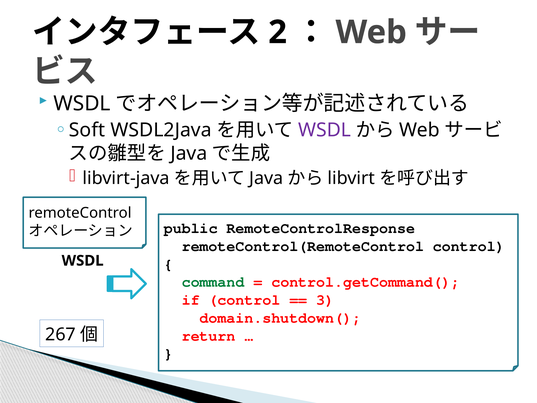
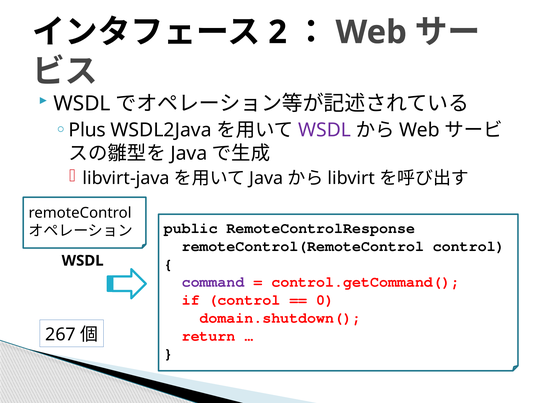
Soft: Soft -> Plus (87, 130)
command colour: green -> purple (213, 282)
3: 3 -> 0 (325, 300)
